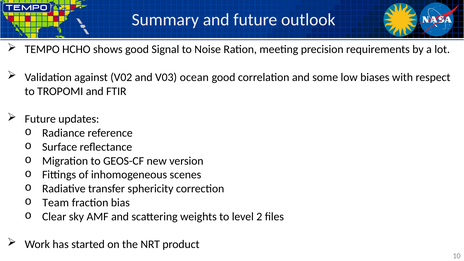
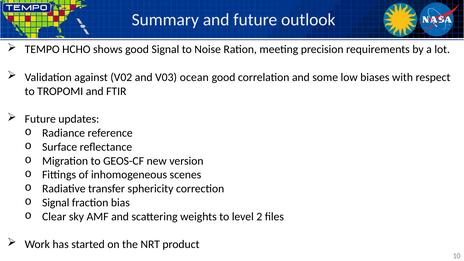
Team: Team -> Signal (56, 203)
